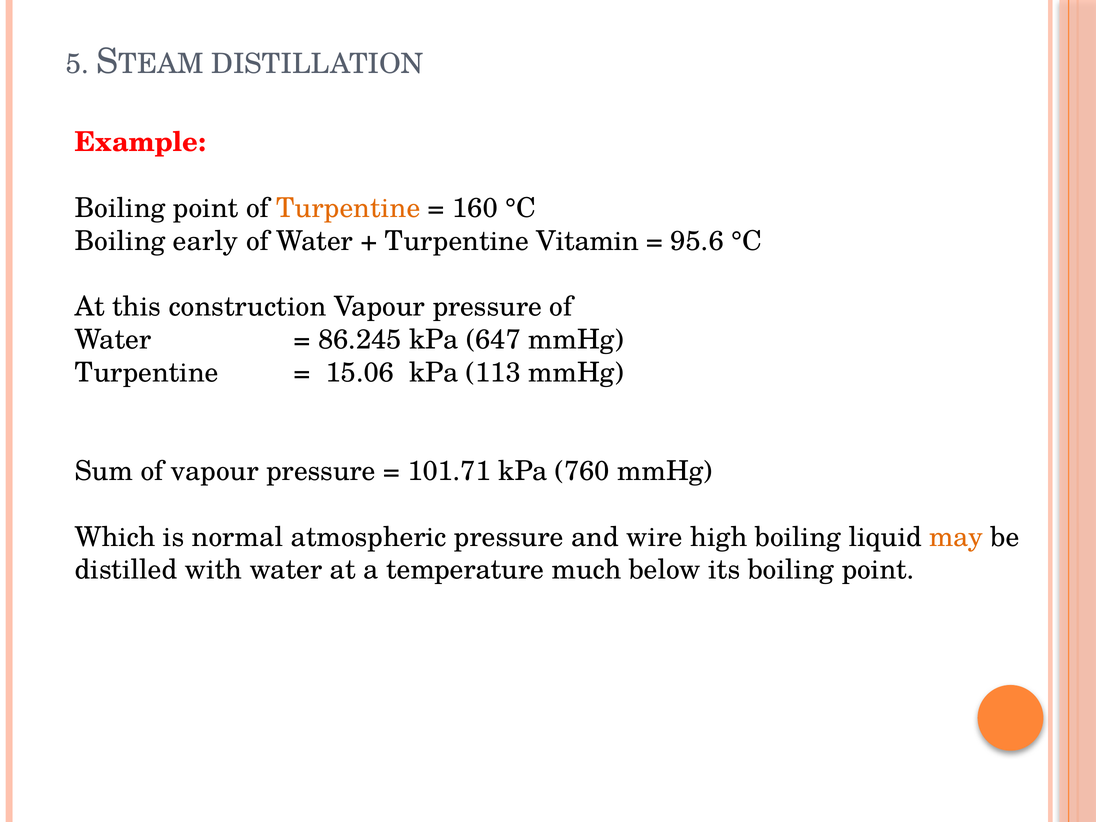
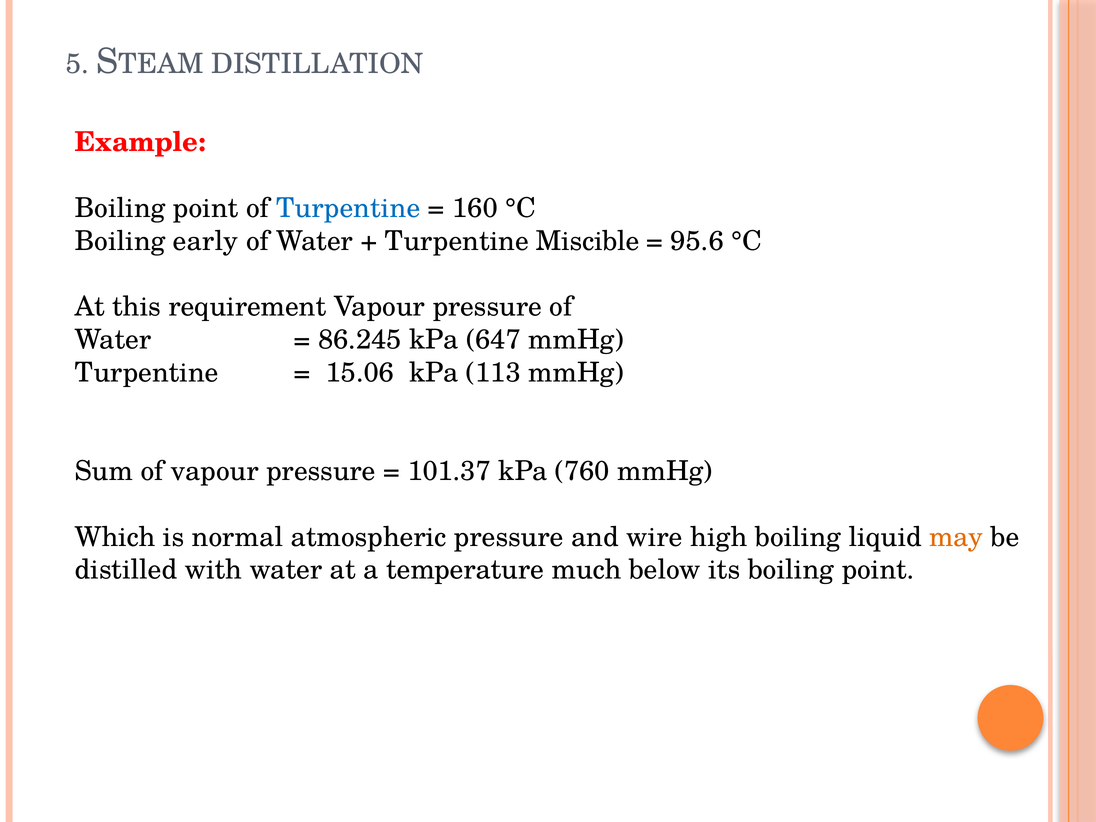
Turpentine colour: orange -> blue (348, 208)
Vitamin: Vitamin -> Miscible (588, 241)
construction: construction -> requirement (247, 307)
101.71: 101.71 -> 101.37 (449, 471)
